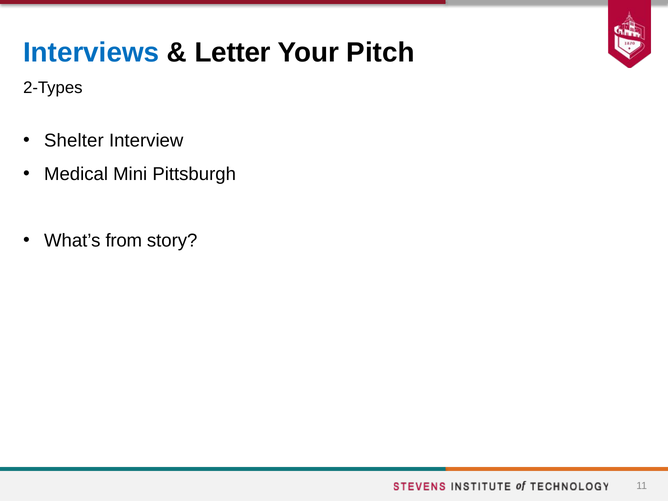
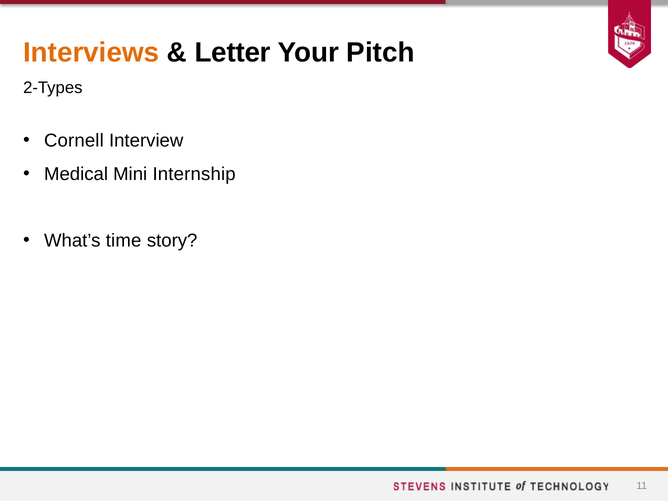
Interviews colour: blue -> orange (91, 52)
Shelter: Shelter -> Cornell (74, 141)
Pittsburgh: Pittsburgh -> Internship (194, 174)
from: from -> time (124, 241)
